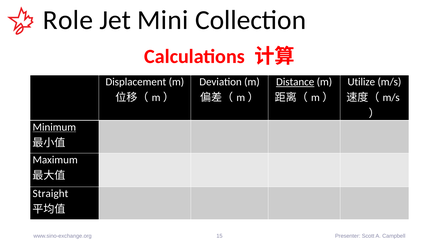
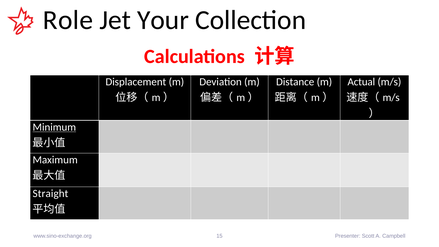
Mini: Mini -> Your (163, 20)
Distance underline: present -> none (295, 82)
Utilize: Utilize -> Actual (361, 82)
